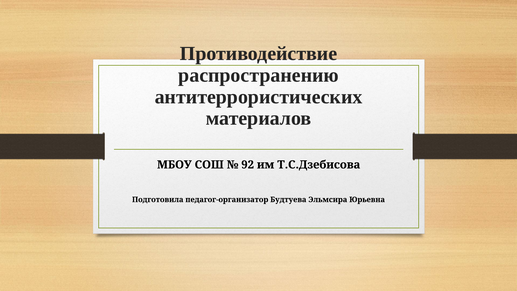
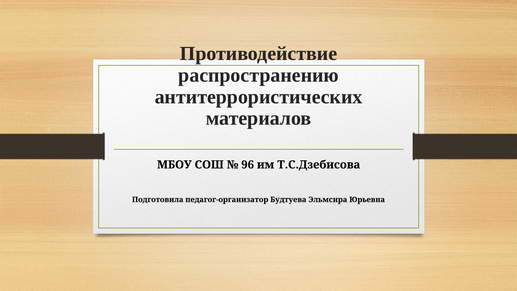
92: 92 -> 96 (248, 165)
